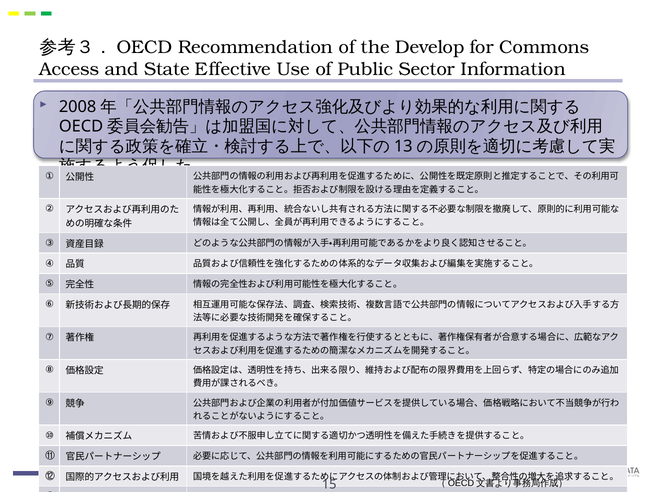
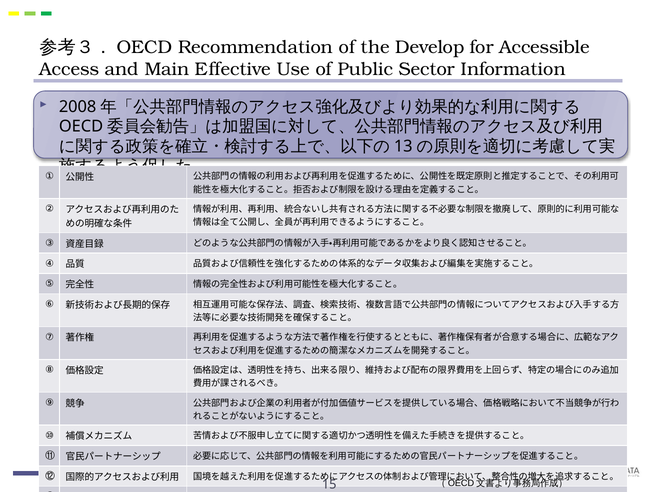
Commons: Commons -> Accessible (545, 47)
State: State -> Main (167, 69)
